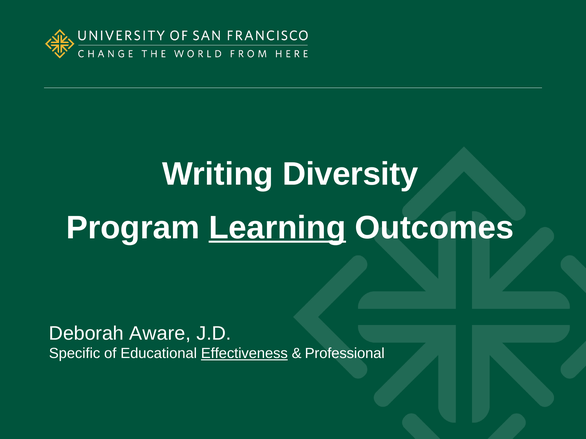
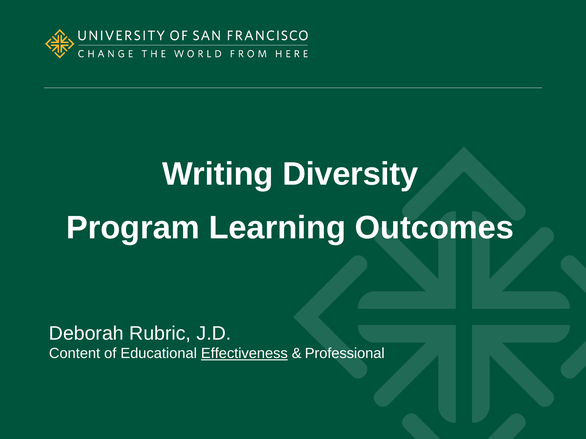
Learning underline: present -> none (277, 228)
Aware: Aware -> Rubric (160, 334)
Specific: Specific -> Content (75, 354)
